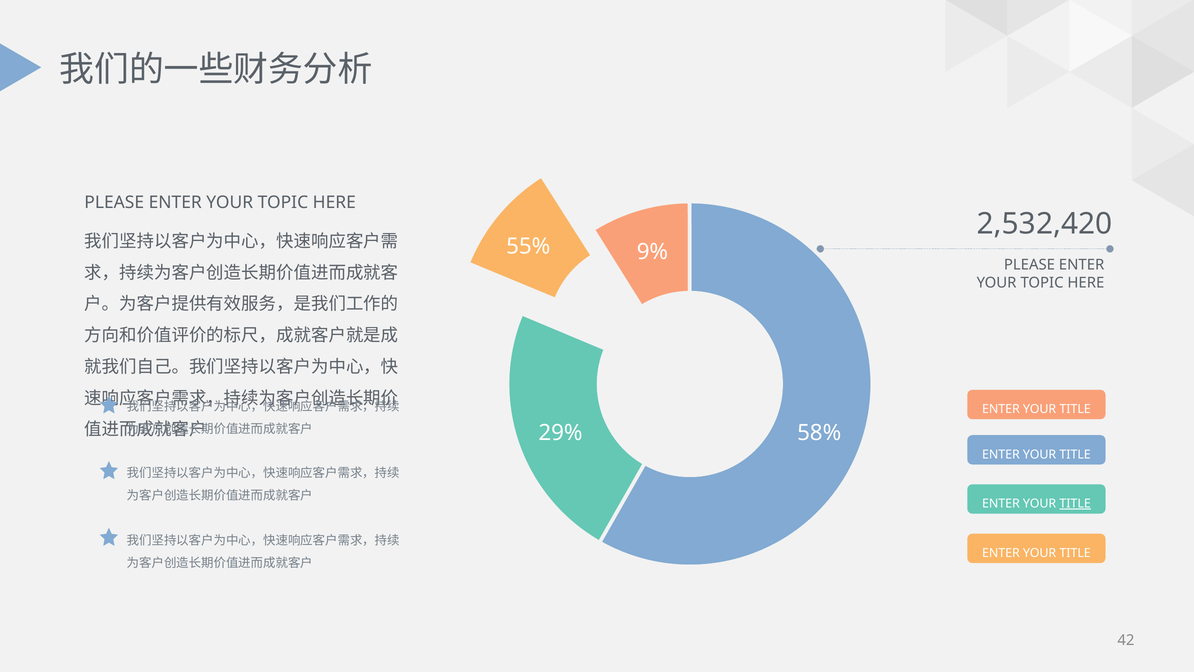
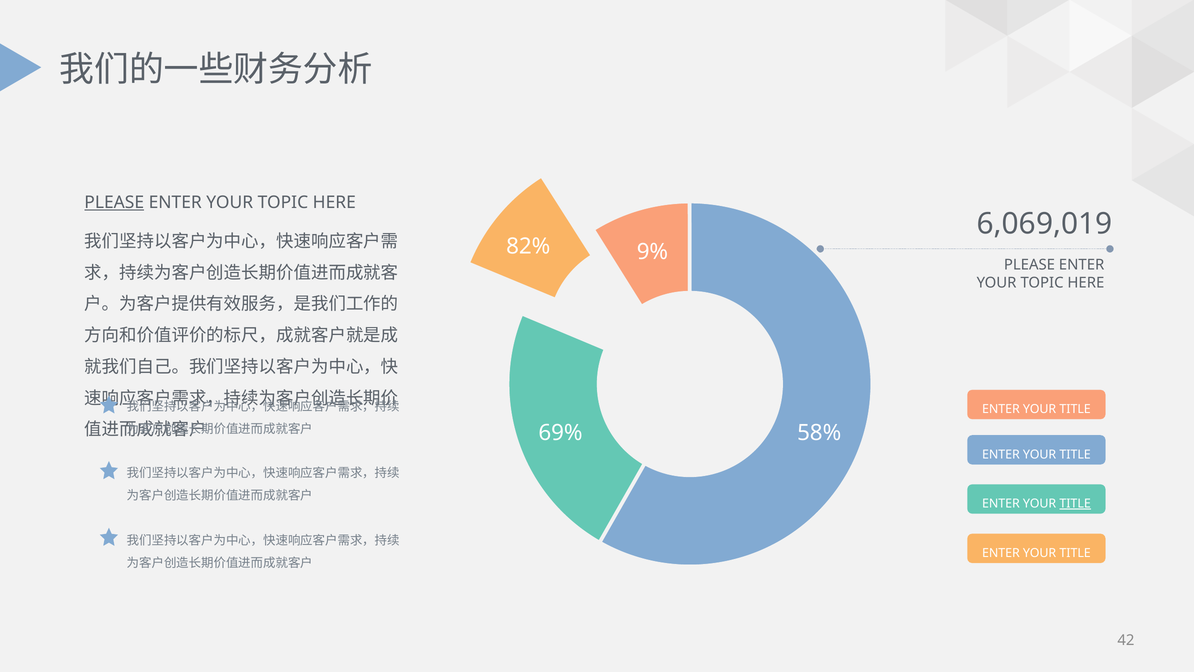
PLEASE underline: none -> present (114, 203)
2,532,420: 2,532,420 -> 6,069,019 (1045, 224)
55%: 55% -> 82% (528, 246)
29%: 29% -> 69% (560, 433)
